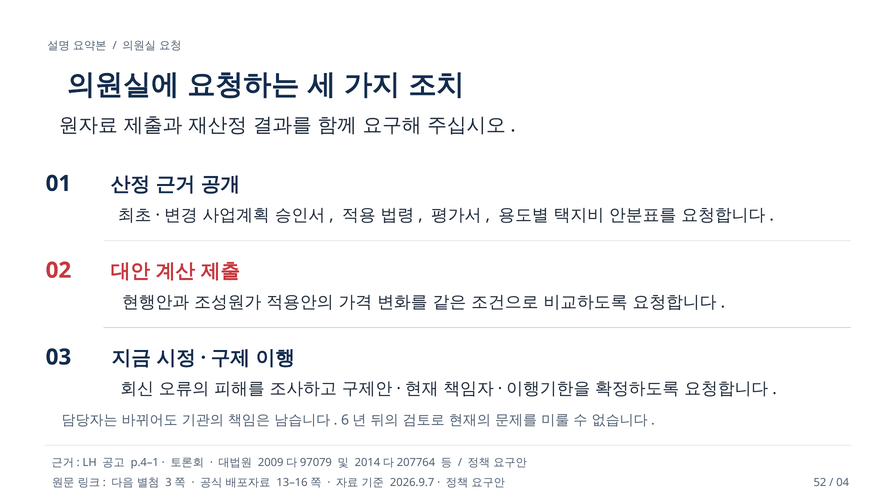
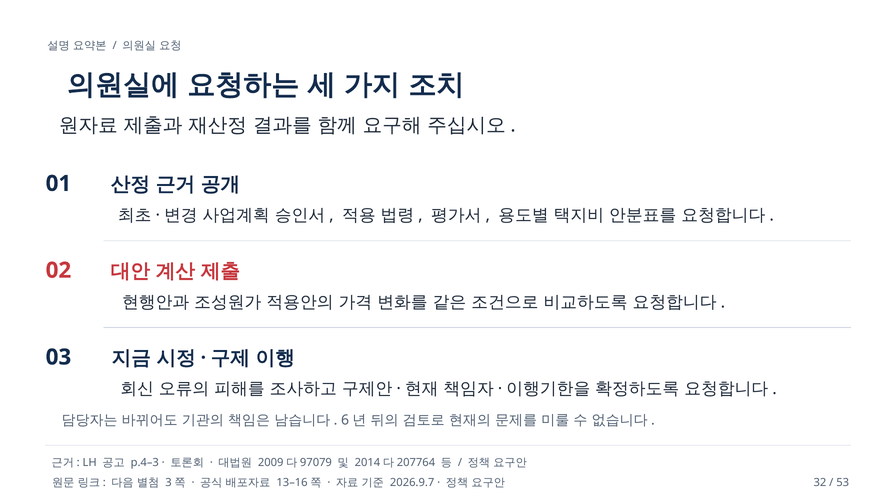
p.4–1: p.4–1 -> p.4–3 (145, 463)
52: 52 -> 32 (820, 482)
04: 04 -> 53 (843, 482)
